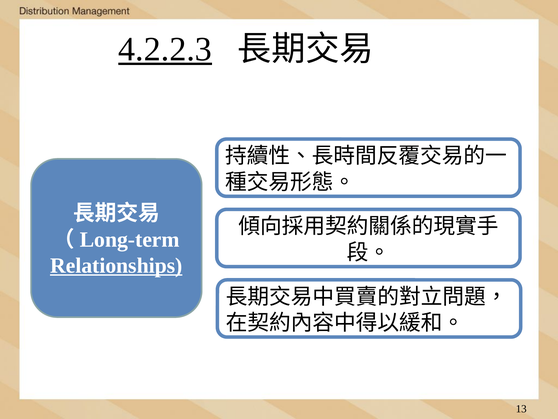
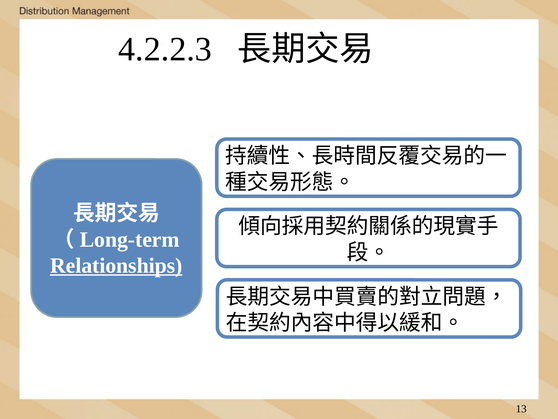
4.2.2.3 underline: present -> none (165, 49)
